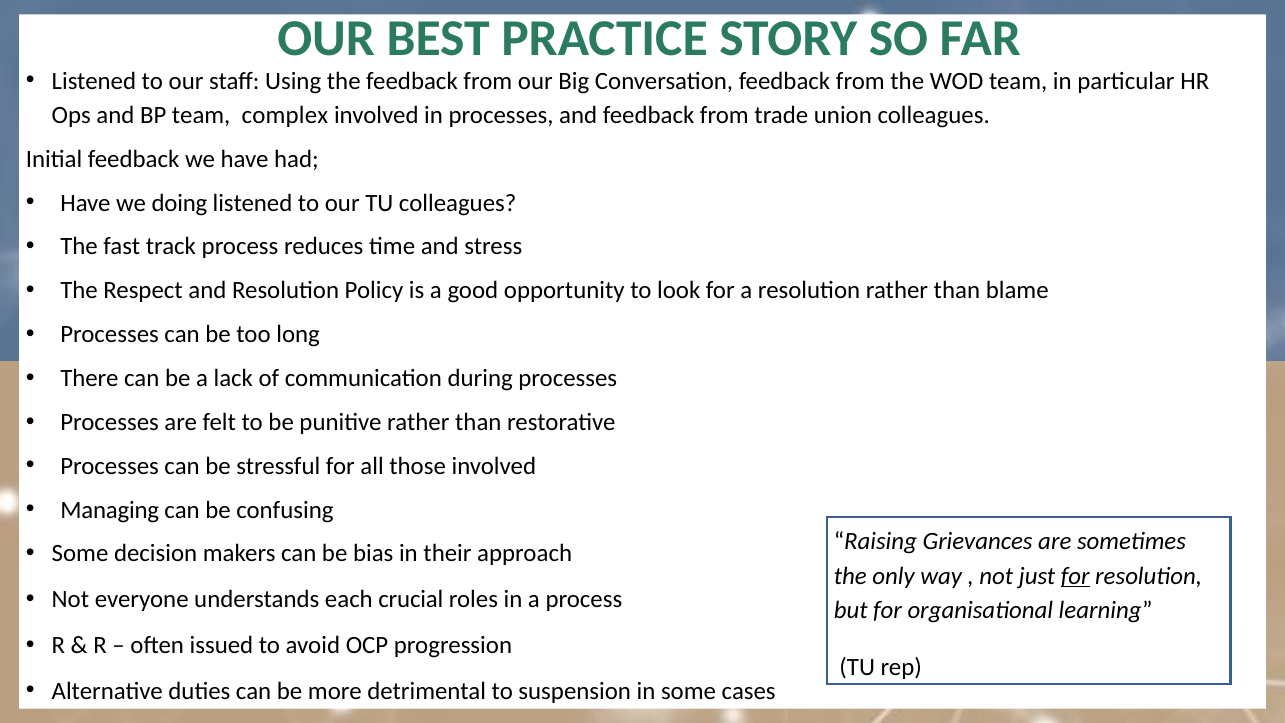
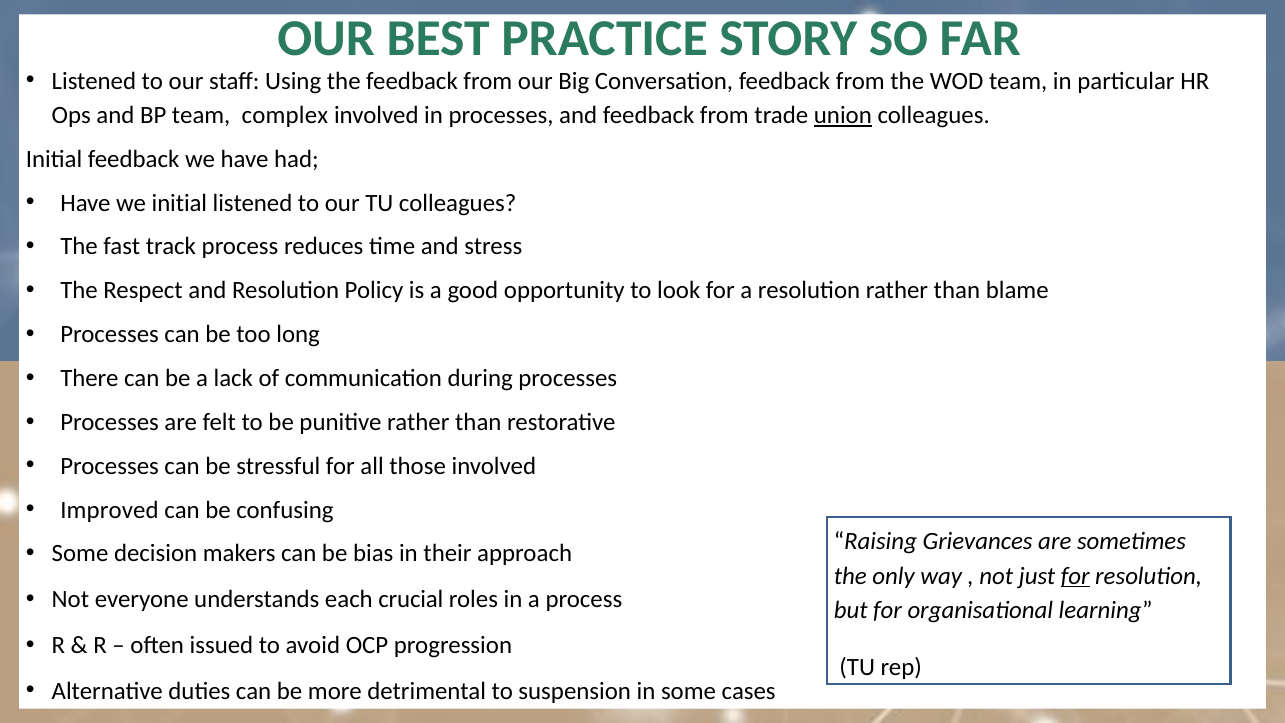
union underline: none -> present (843, 115)
we doing: doing -> initial (179, 203)
Managing: Managing -> Improved (109, 510)
